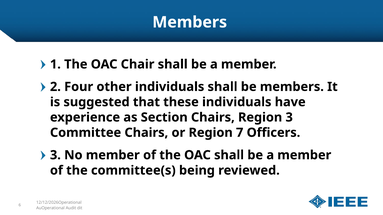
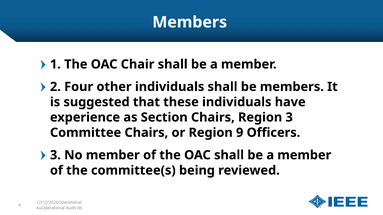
7: 7 -> 9 (240, 133)
